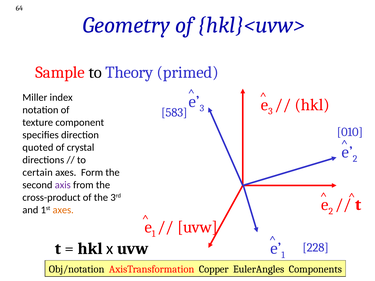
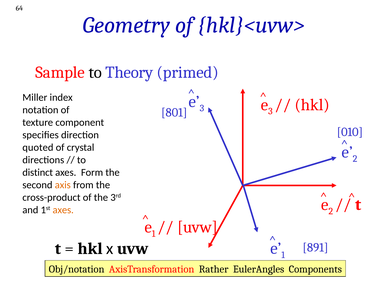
583: 583 -> 801 (174, 113)
certain: certain -> distinct (38, 173)
axis colour: purple -> orange (63, 185)
228: 228 -> 891 (315, 248)
Copper: Copper -> Rather (214, 269)
